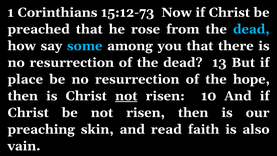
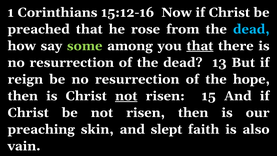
15:12-73: 15:12-73 -> 15:12-16 (128, 12)
some colour: light blue -> light green (85, 46)
that underline: none -> present (200, 46)
place: place -> reign (25, 79)
10: 10 -> 15 (209, 96)
read: read -> slept (166, 129)
